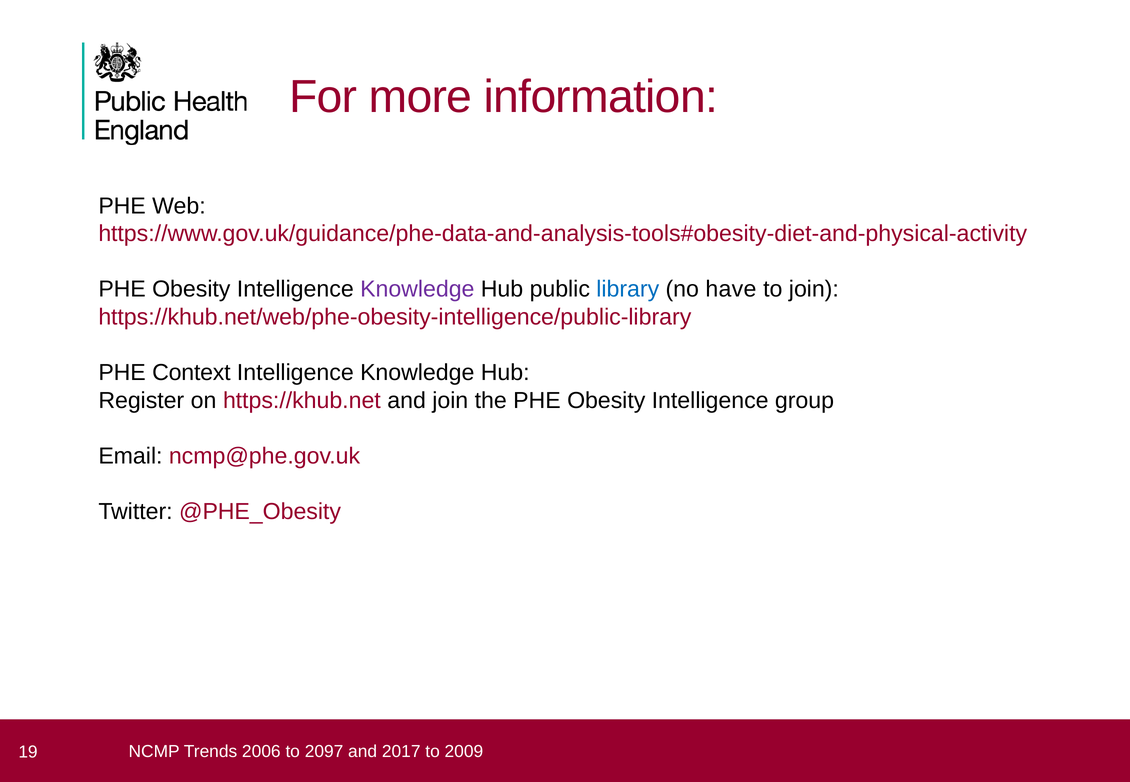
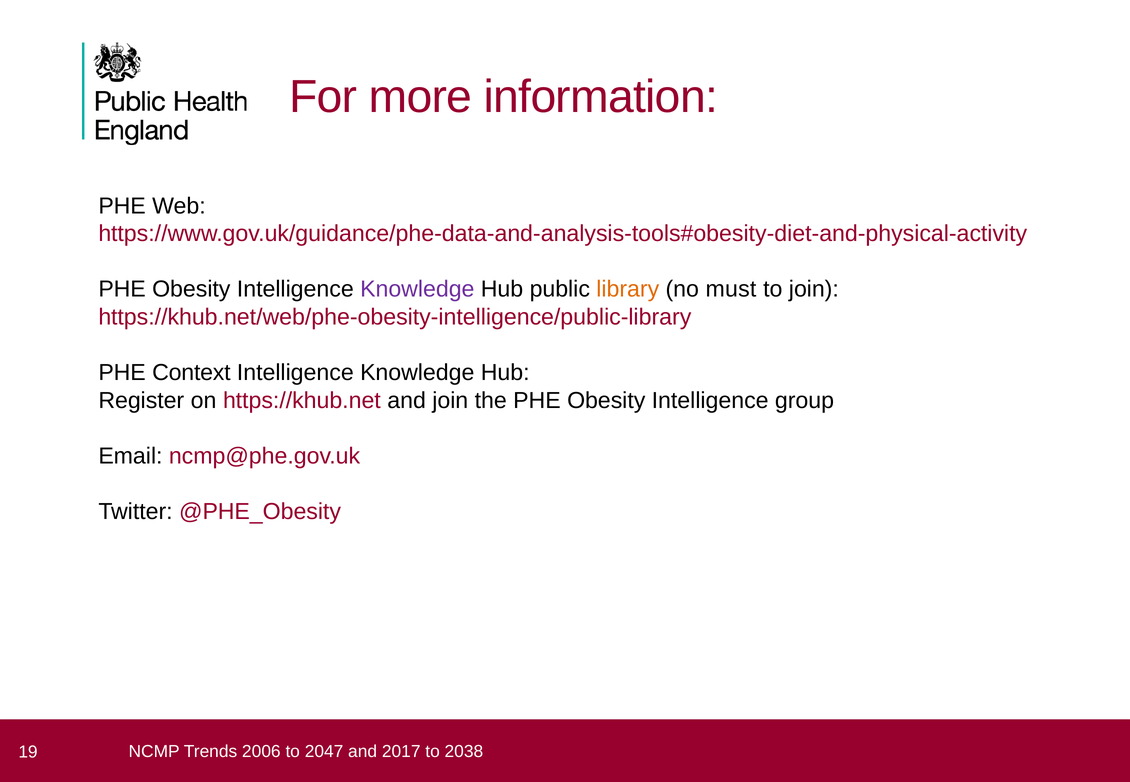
library colour: blue -> orange (628, 289)
have: have -> must (731, 289)
2097: 2097 -> 2047 (324, 752)
2009: 2009 -> 2038 (464, 752)
